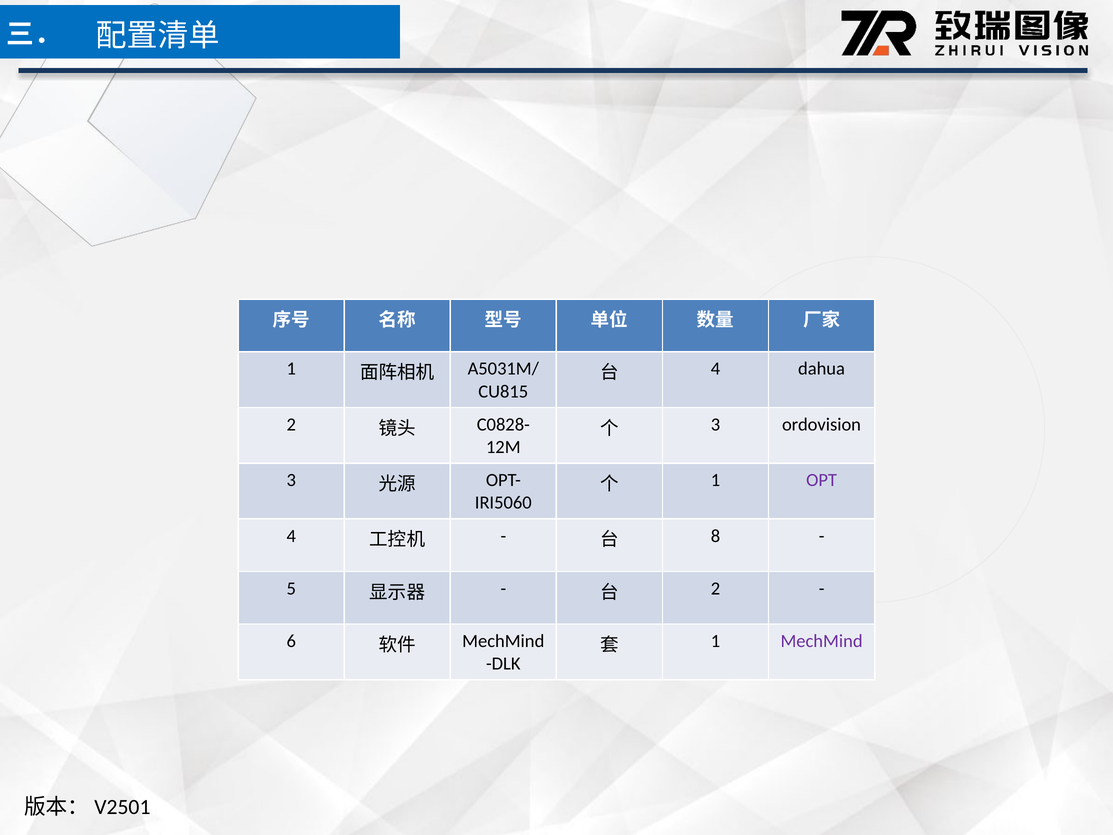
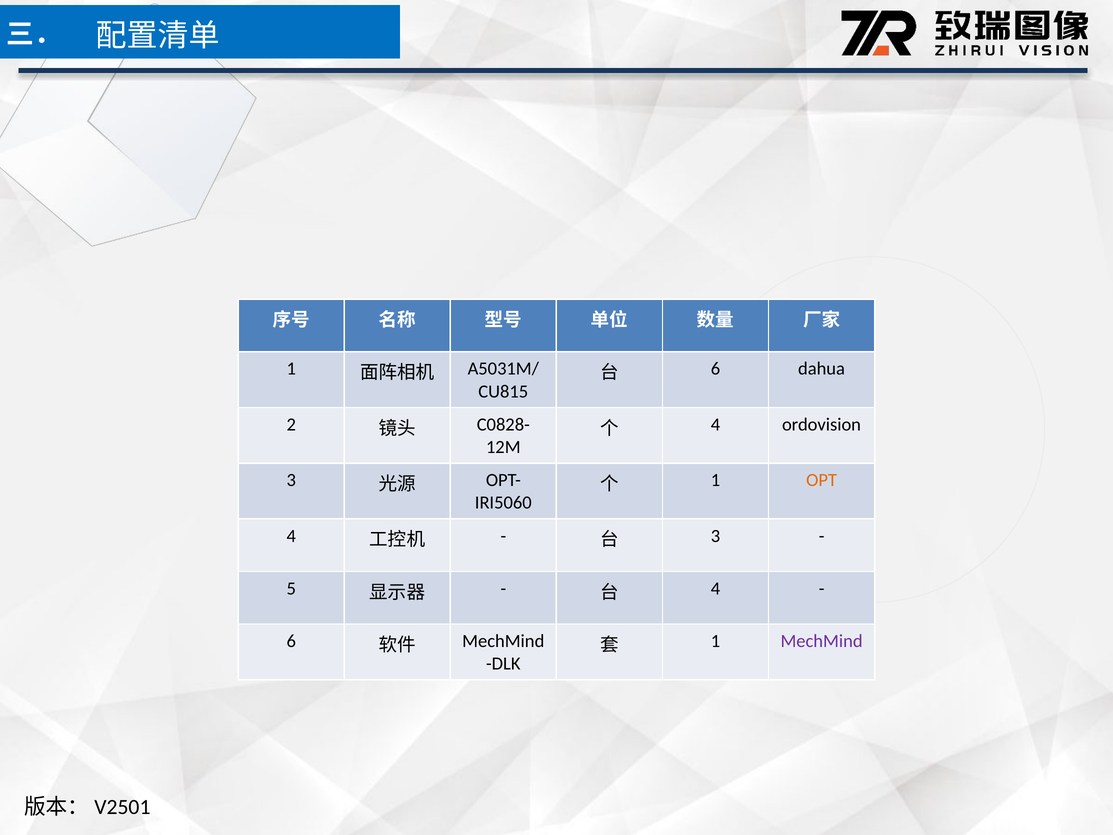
4: 4 -> 6 (716, 369)
3: 3 -> 4 (716, 424)
OPT colour: purple -> orange (822, 480)
8: 8 -> 3 (716, 536)
2: 2 -> 4 (716, 588)
